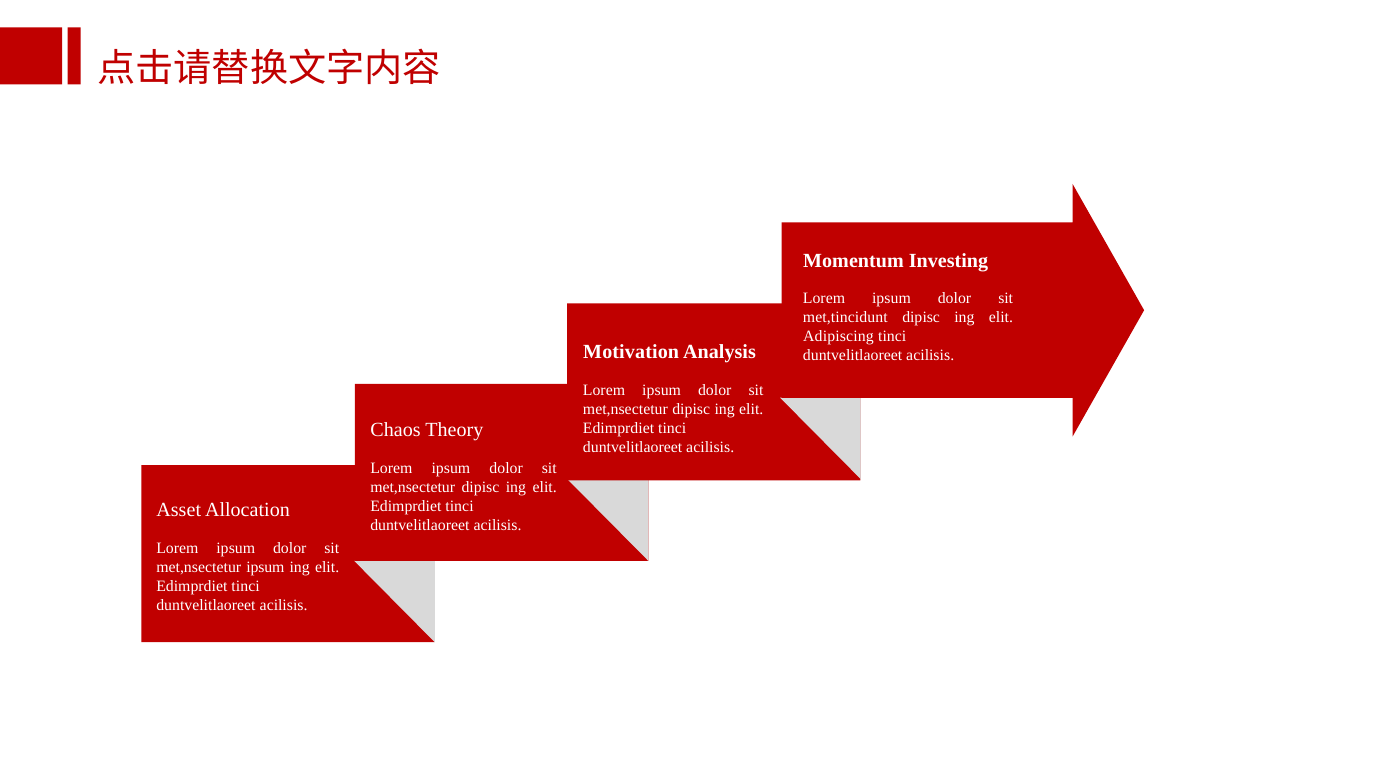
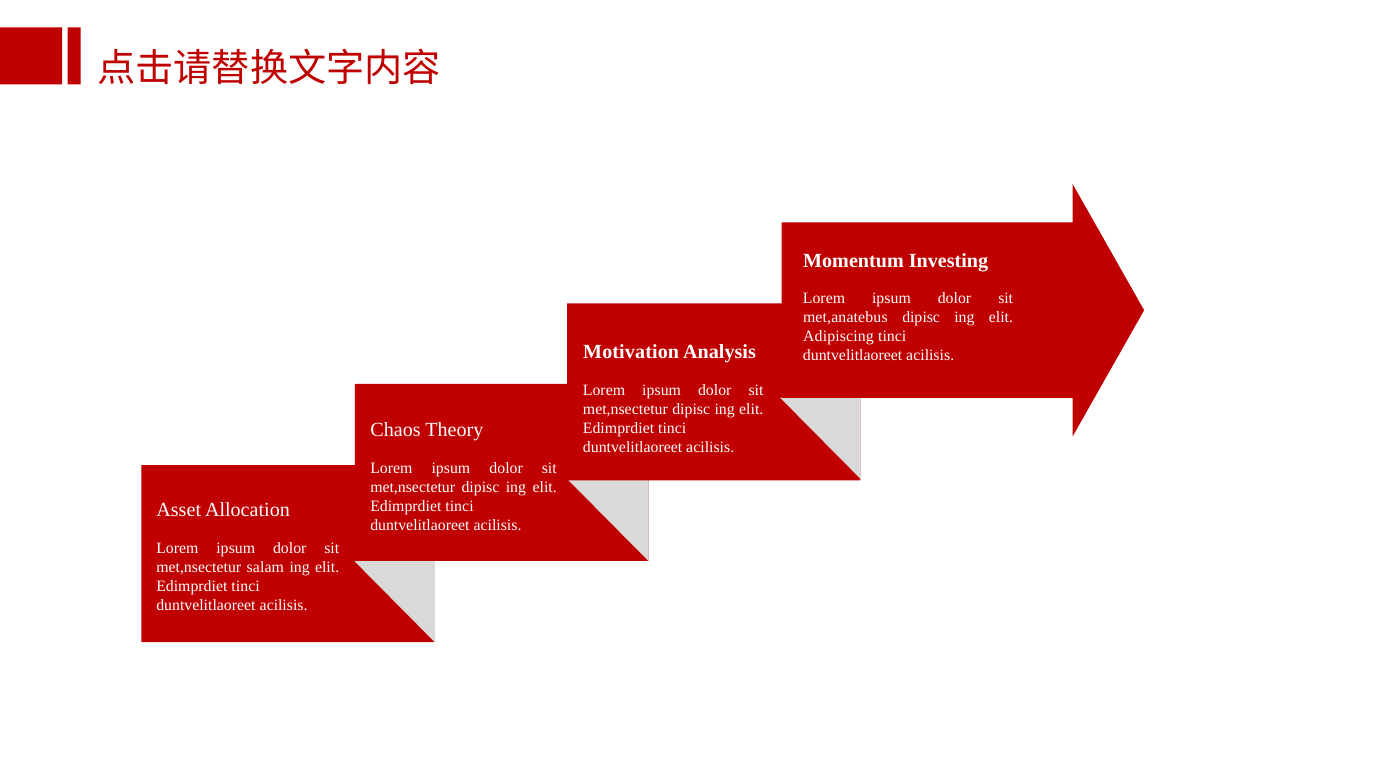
met,tincidunt: met,tincidunt -> met,anatebus (845, 317)
met,nsectetur ipsum: ipsum -> salam (265, 567)
